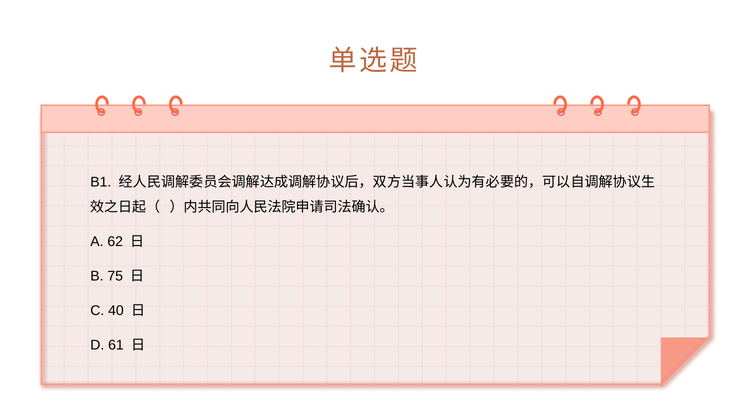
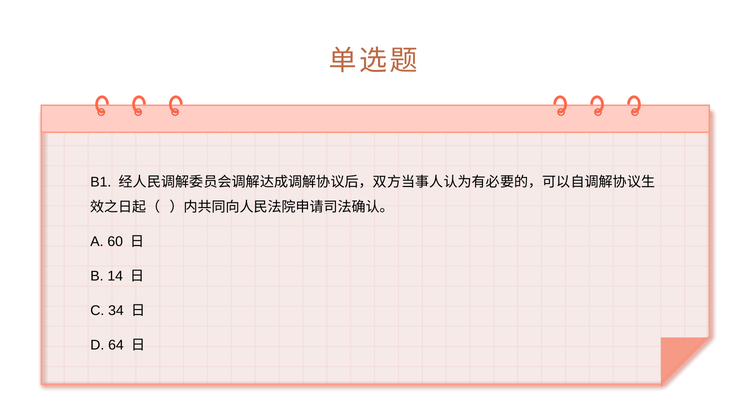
62: 62 -> 60 (115, 242)
75: 75 -> 14 (115, 276)
40: 40 -> 34 (116, 311)
61: 61 -> 64 (116, 345)
